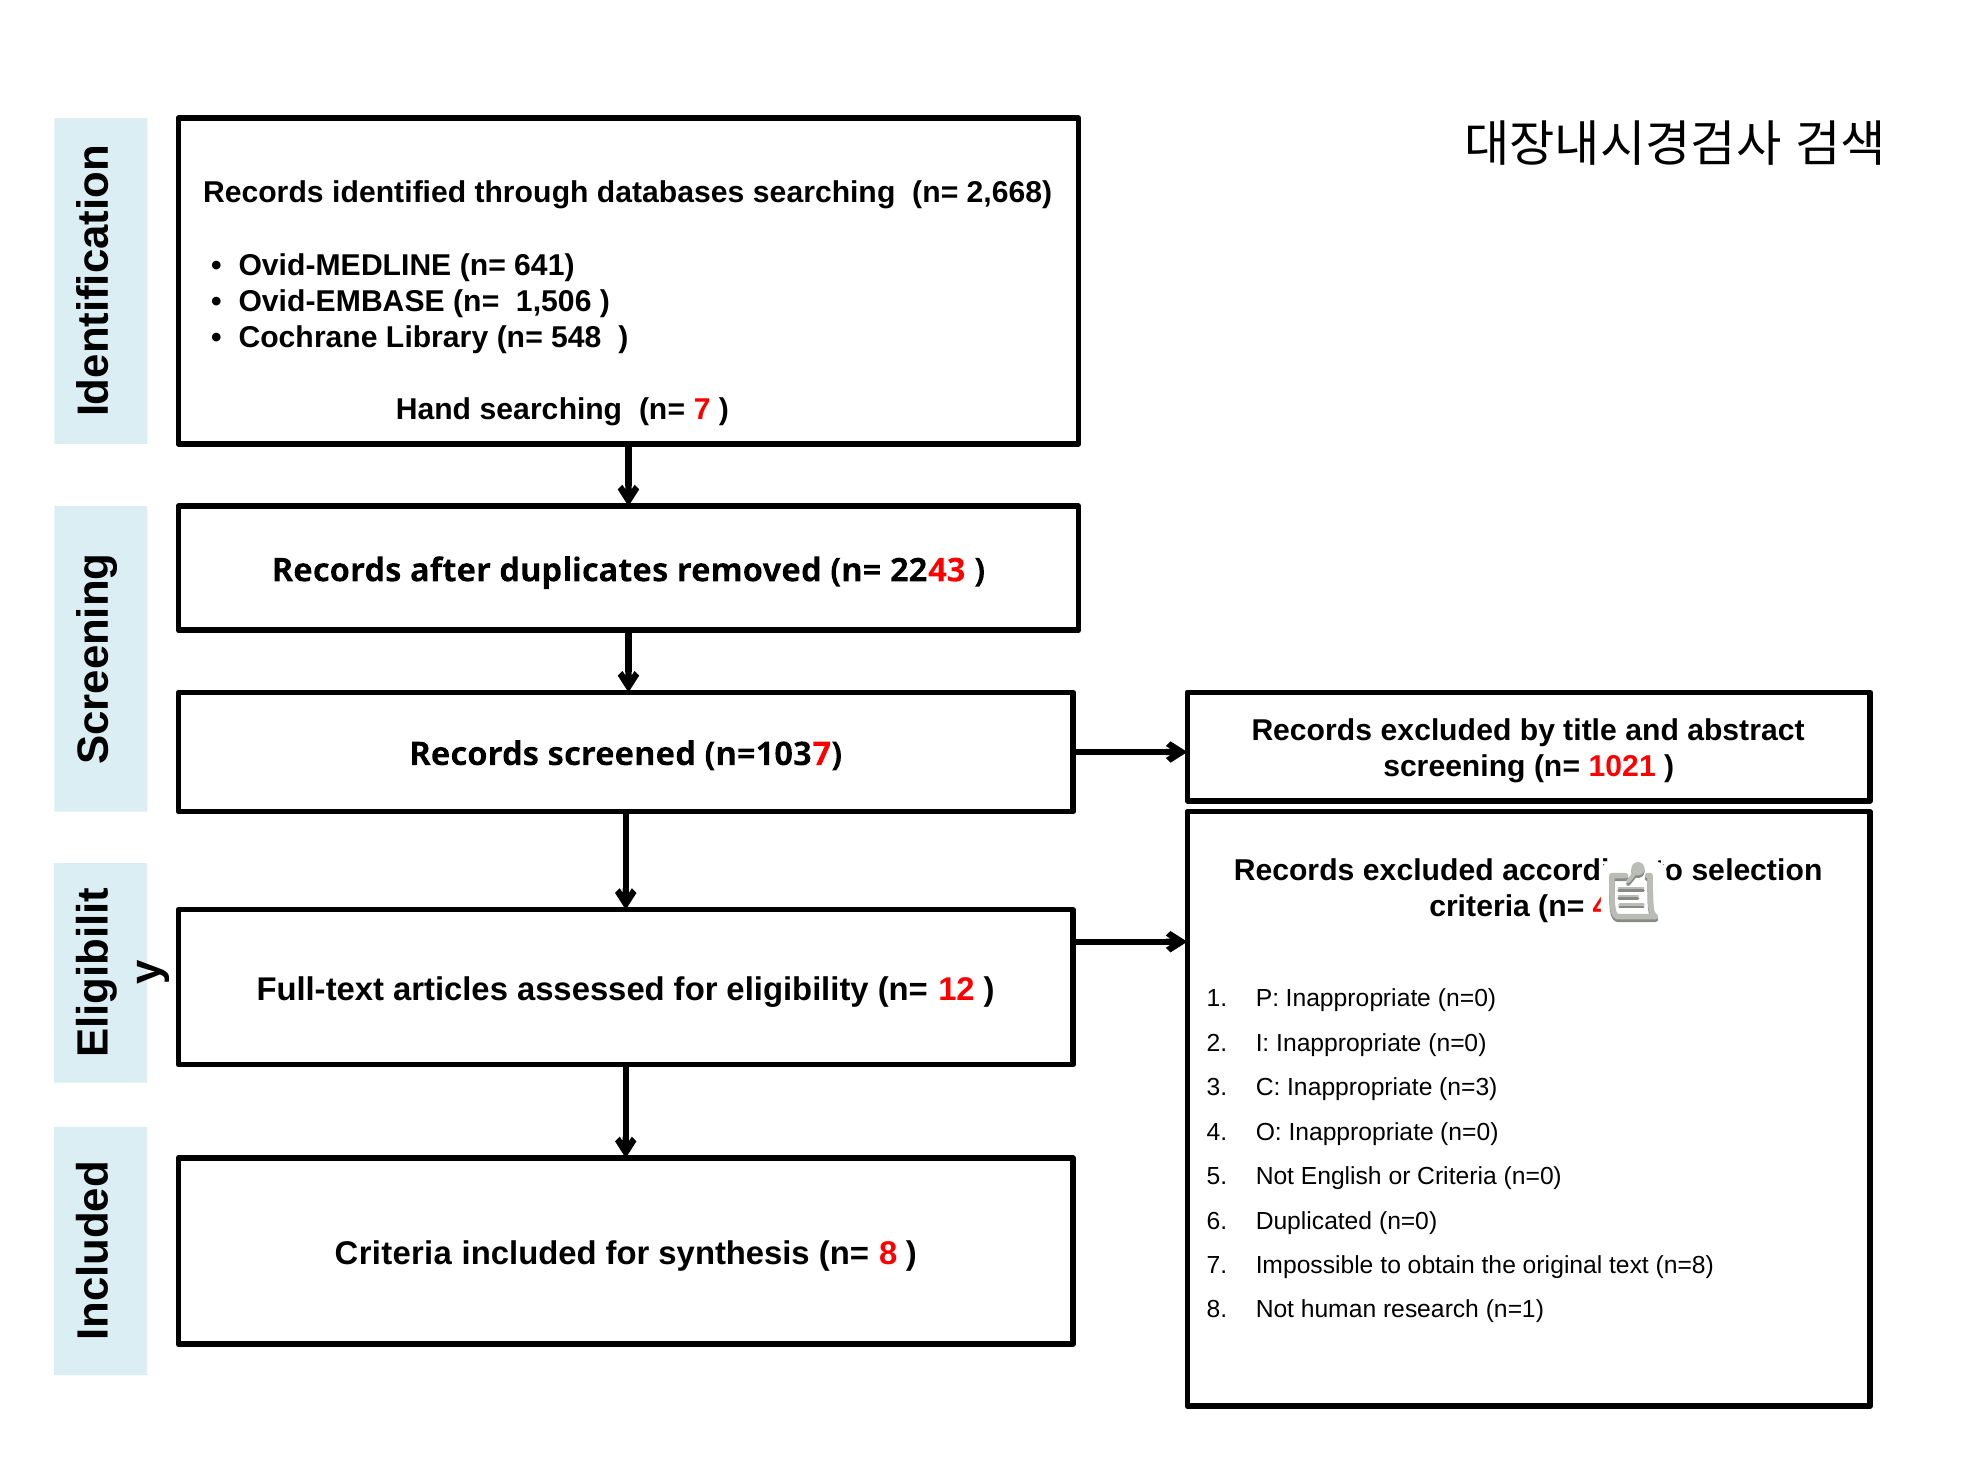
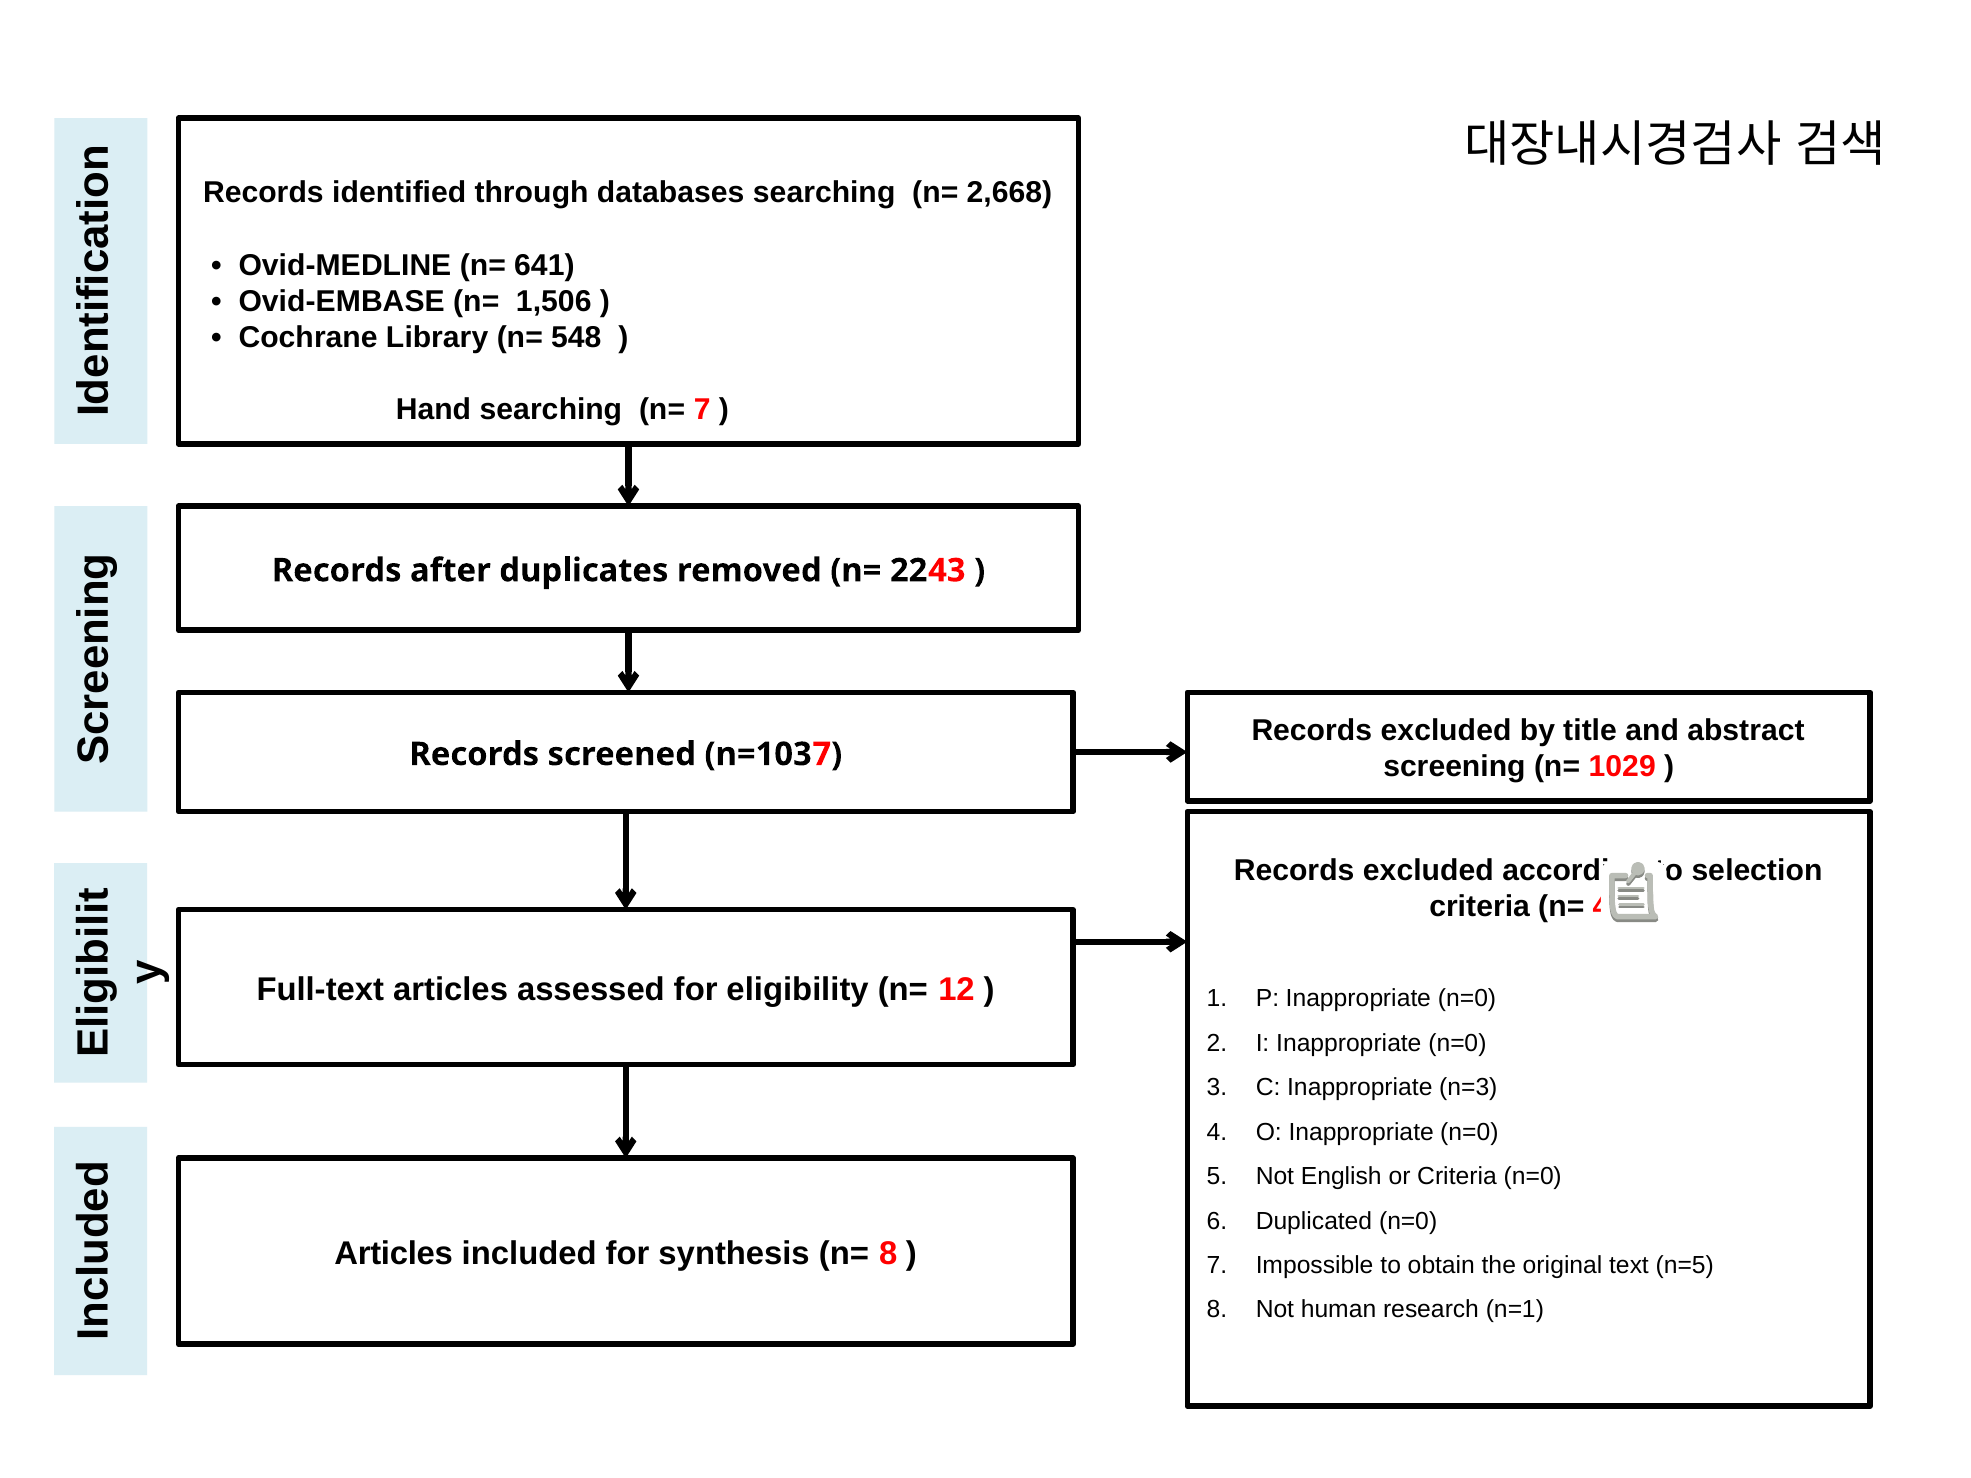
1021: 1021 -> 1029 (1622, 767)
Criteria: Criteria -> Articles (394, 1254)
n=8: n=8 -> n=5 (1685, 1266)
